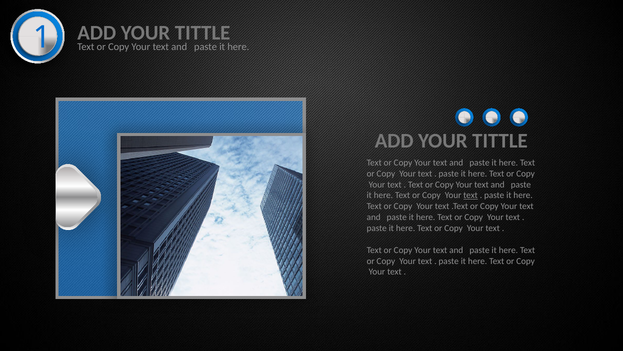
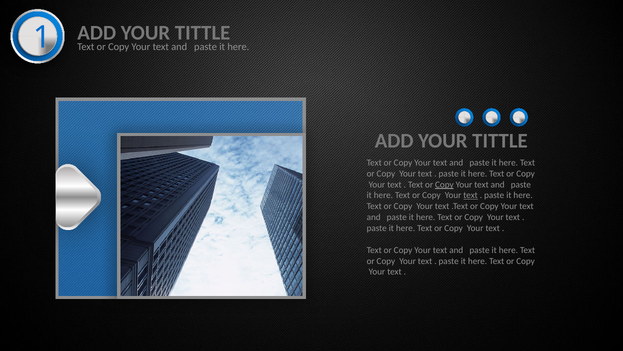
Copy underline: none -> present (444, 184)
